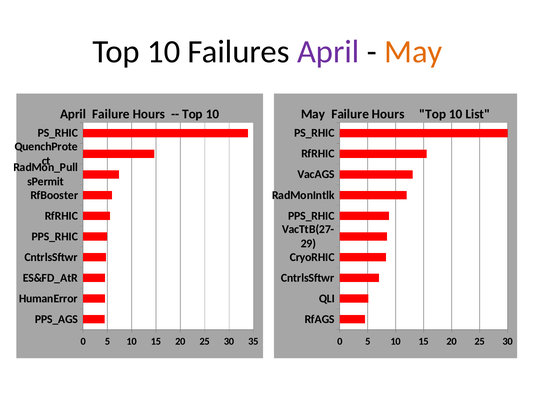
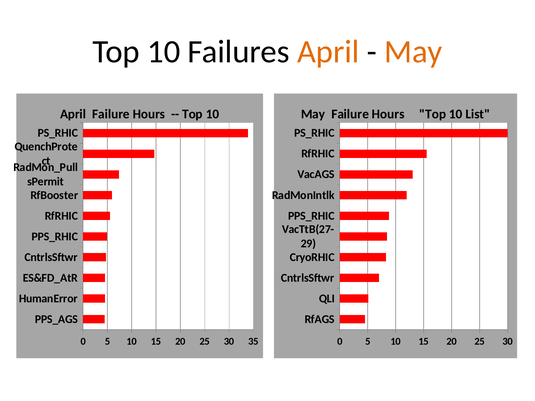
April colour: purple -> orange (328, 52)
